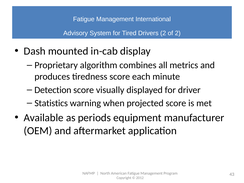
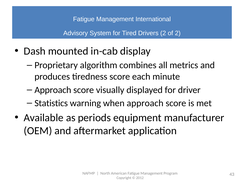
Detection: Detection -> Approach (53, 90)
when projected: projected -> approach (145, 103)
